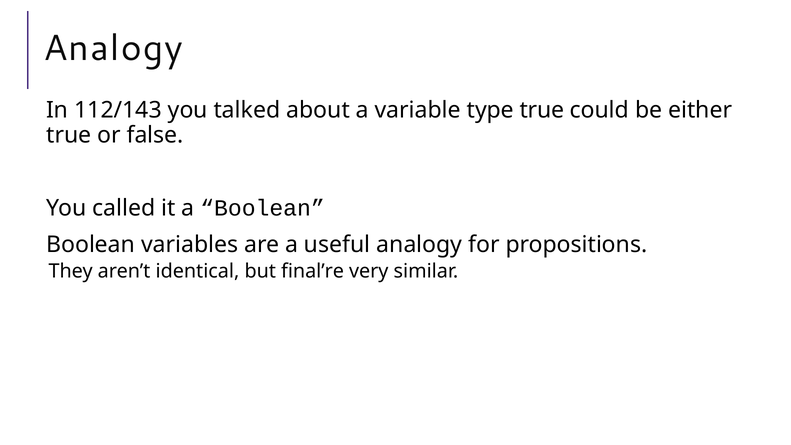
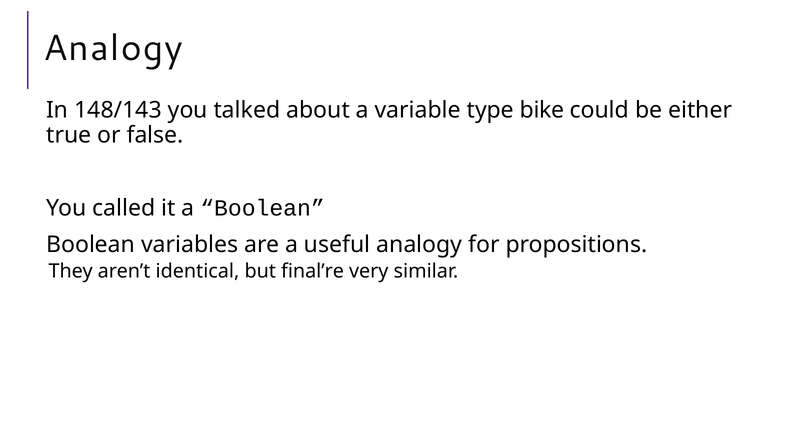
112/143: 112/143 -> 148/143 (118, 110)
type true: true -> bike (542, 110)
